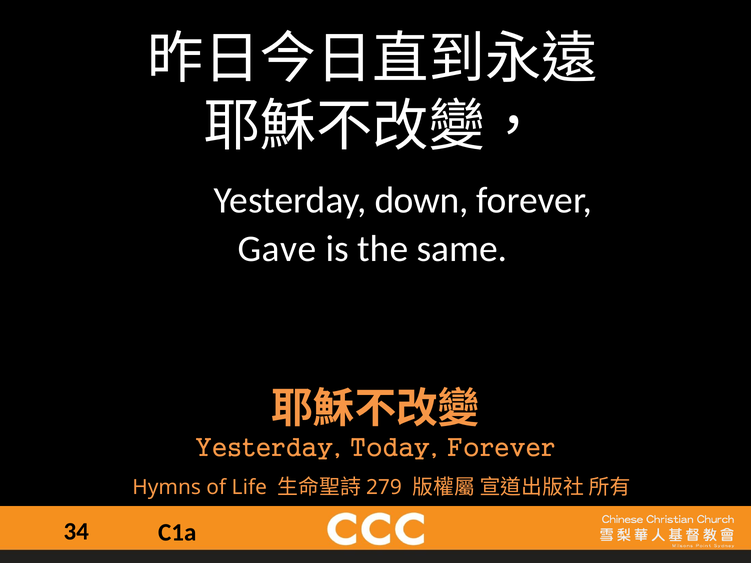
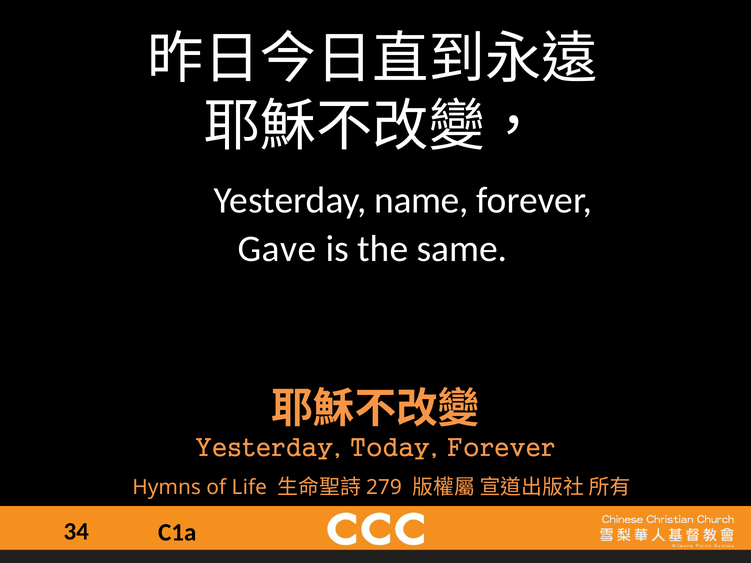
down: down -> name (422, 200)
